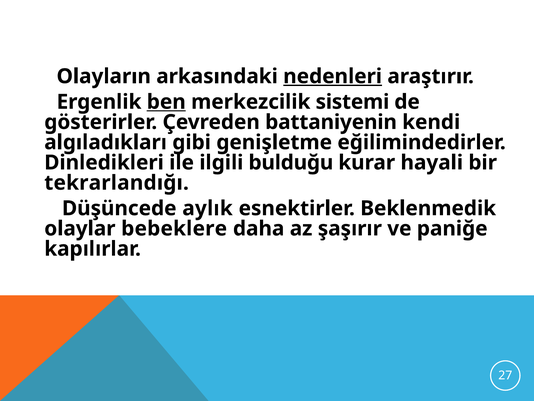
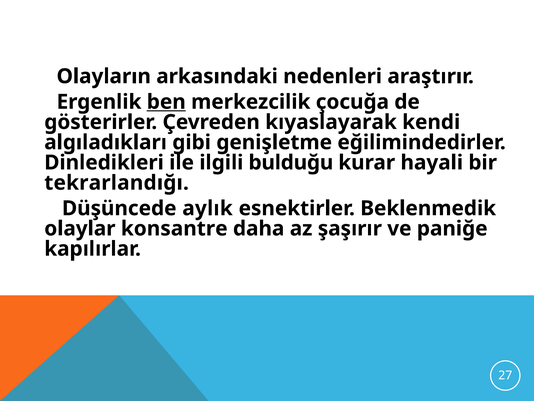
nedenleri underline: present -> none (333, 76)
sistemi: sistemi -> çocuğa (352, 102)
battaniyenin: battaniyenin -> kıyaslayarak (331, 122)
bebeklere: bebeklere -> konsantre (174, 228)
